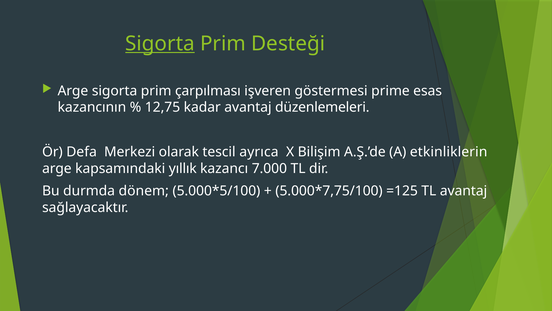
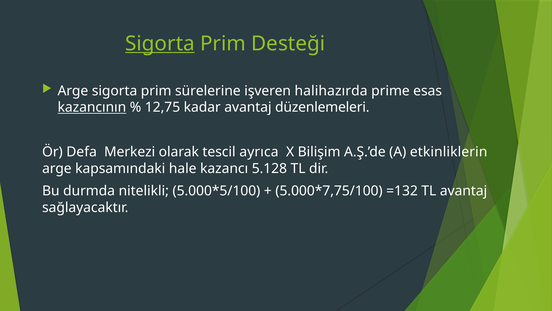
çarpılması: çarpılması -> sürelerine (208, 91)
göstermesi: göstermesi -> halihazırda (331, 91)
kazancının underline: none -> present (92, 107)
yıllık: yıllık -> hale (183, 168)
7.000: 7.000 -> 5.128 (269, 168)
dönem: dönem -> nitelikli (144, 191)
=125: =125 -> =132 (402, 191)
